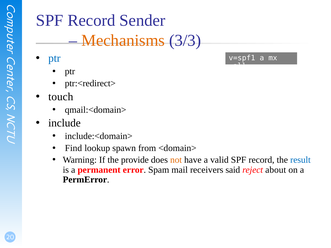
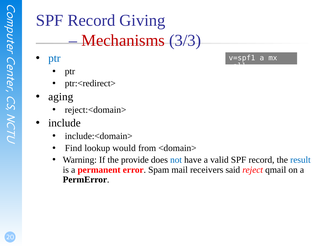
Sender: Sender -> Giving (142, 21)
Mechanisms colour: orange -> red (123, 40)
touch: touch -> aging (61, 97)
qmail:<domain>: qmail:<domain> -> reject:<domain> (96, 110)
spawn: spawn -> would (124, 148)
not colour: orange -> blue (176, 160)
about: about -> qmail (276, 170)
